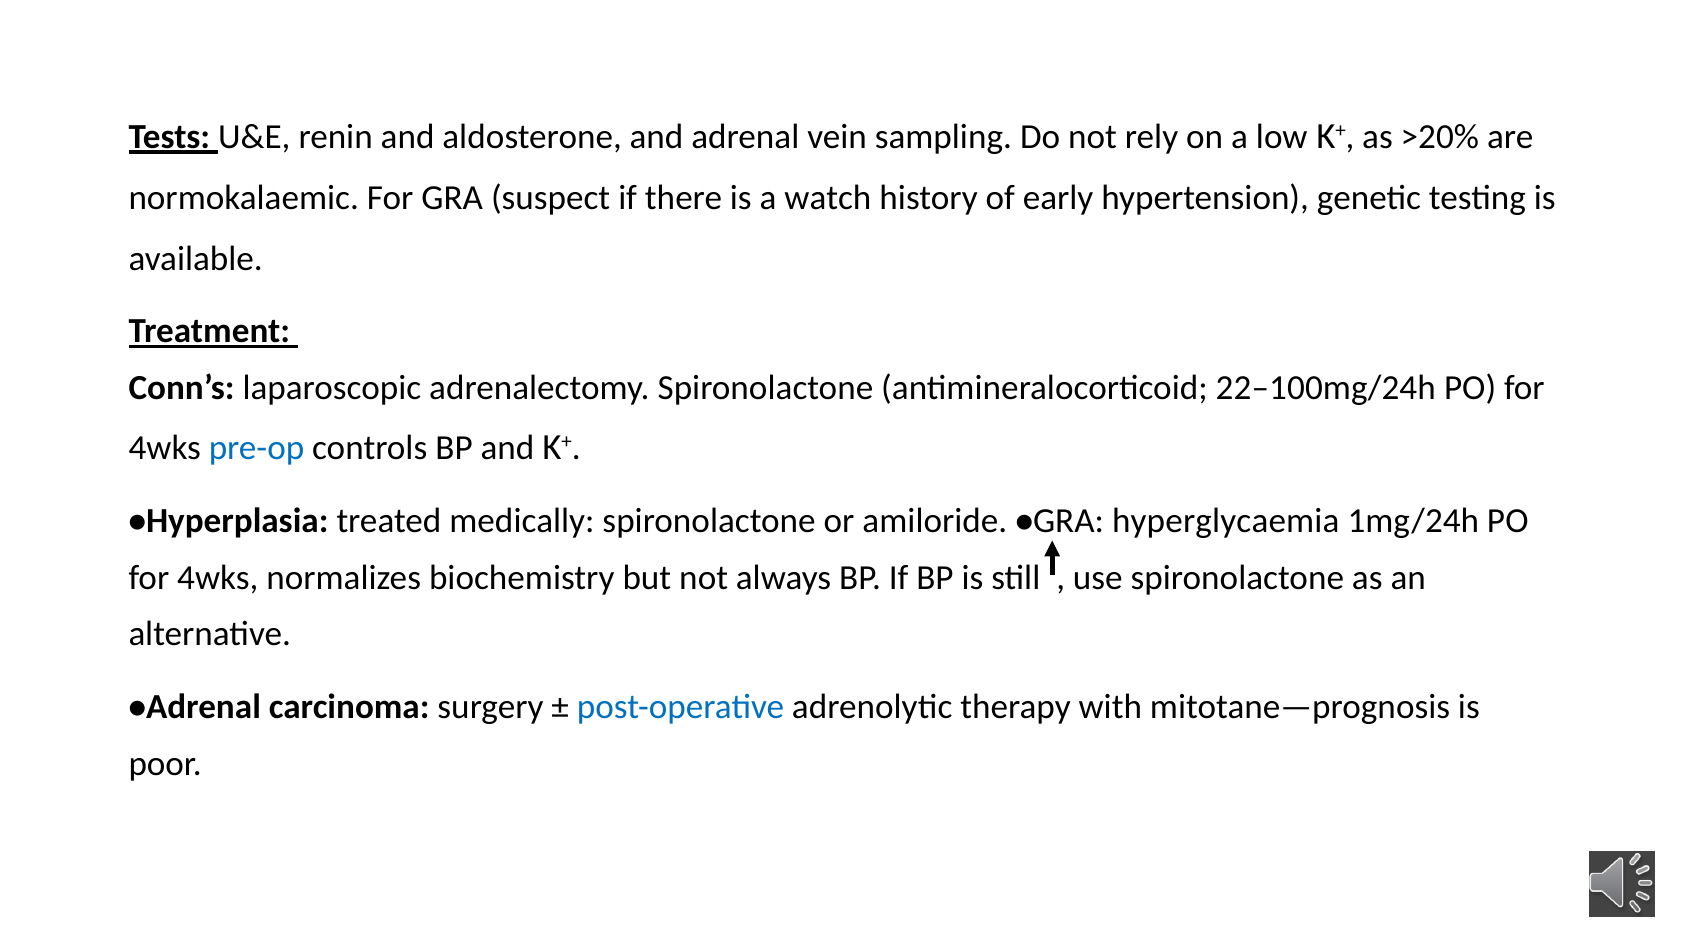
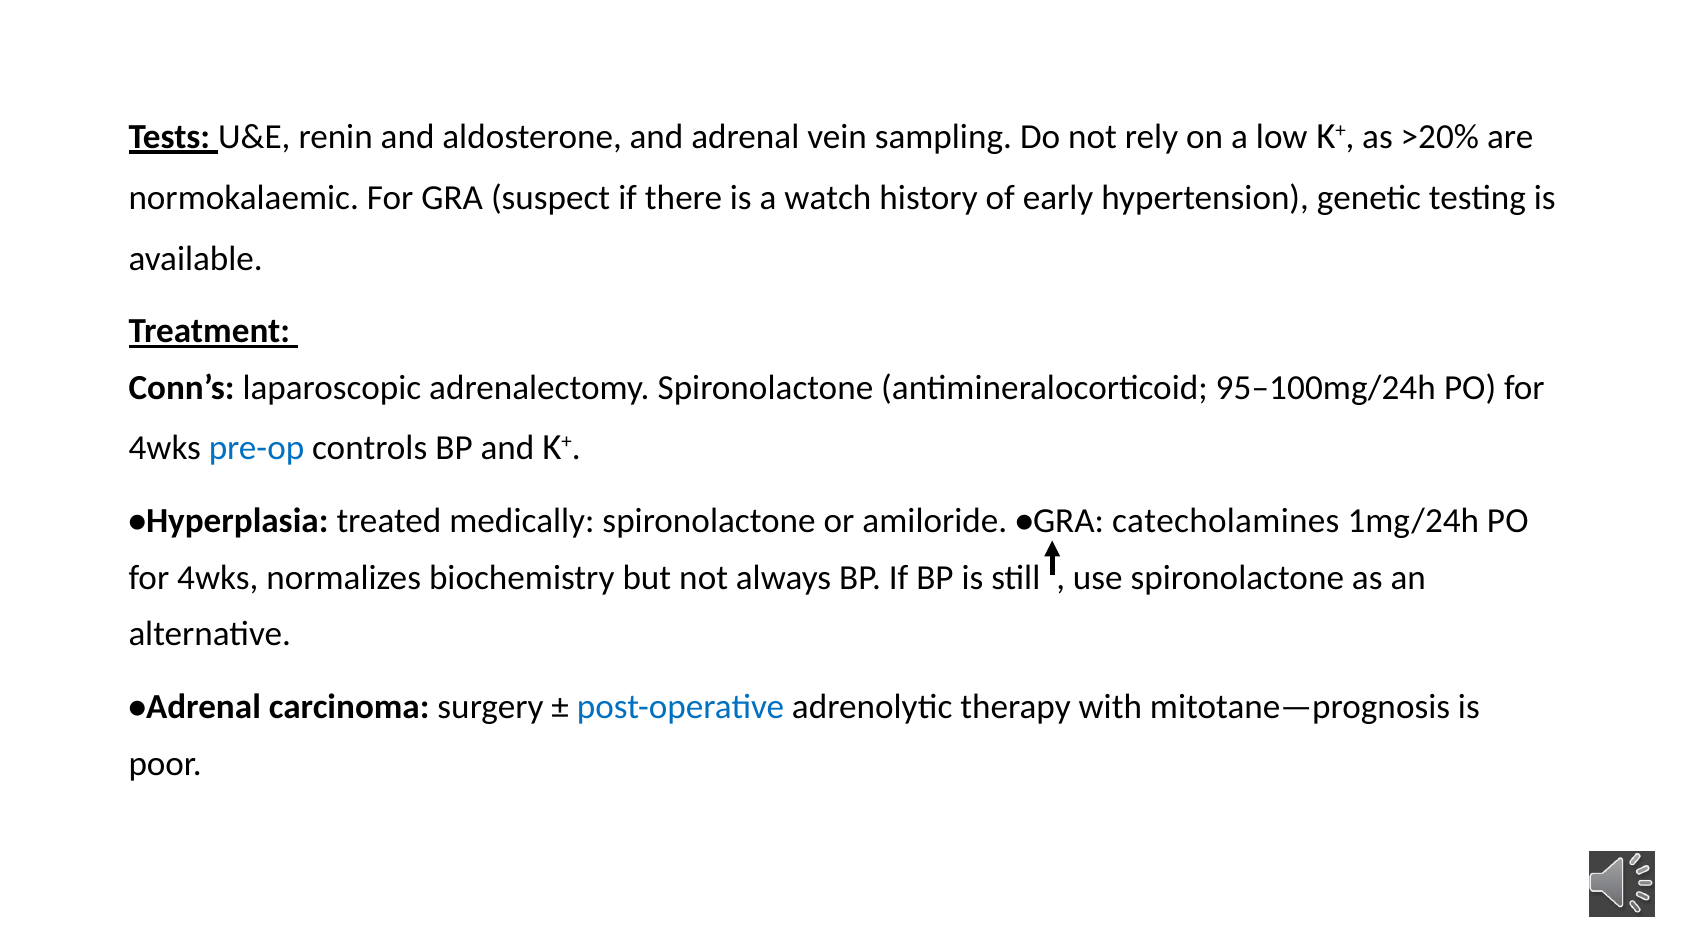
22–100mg/24h: 22–100mg/24h -> 95–100mg/24h (1326, 388)
hyperglycaemia: hyperglycaemia -> catecholamines (1226, 521)
